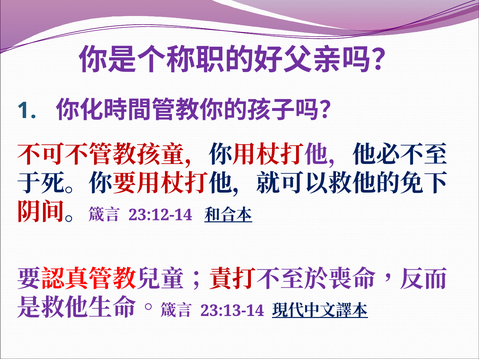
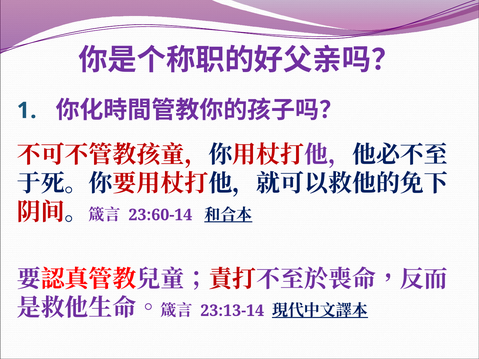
23:12-14: 23:12-14 -> 23:60-14 (160, 215)
